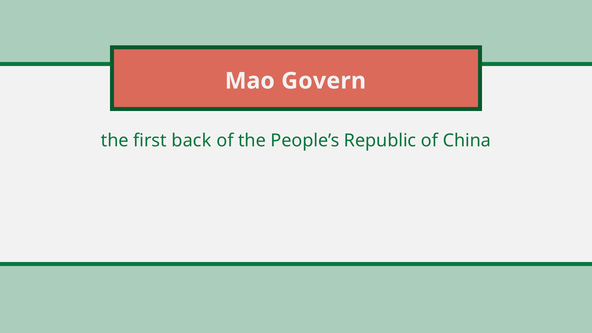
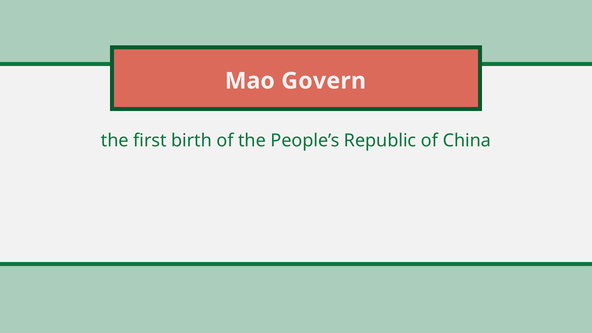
back: back -> birth (192, 140)
